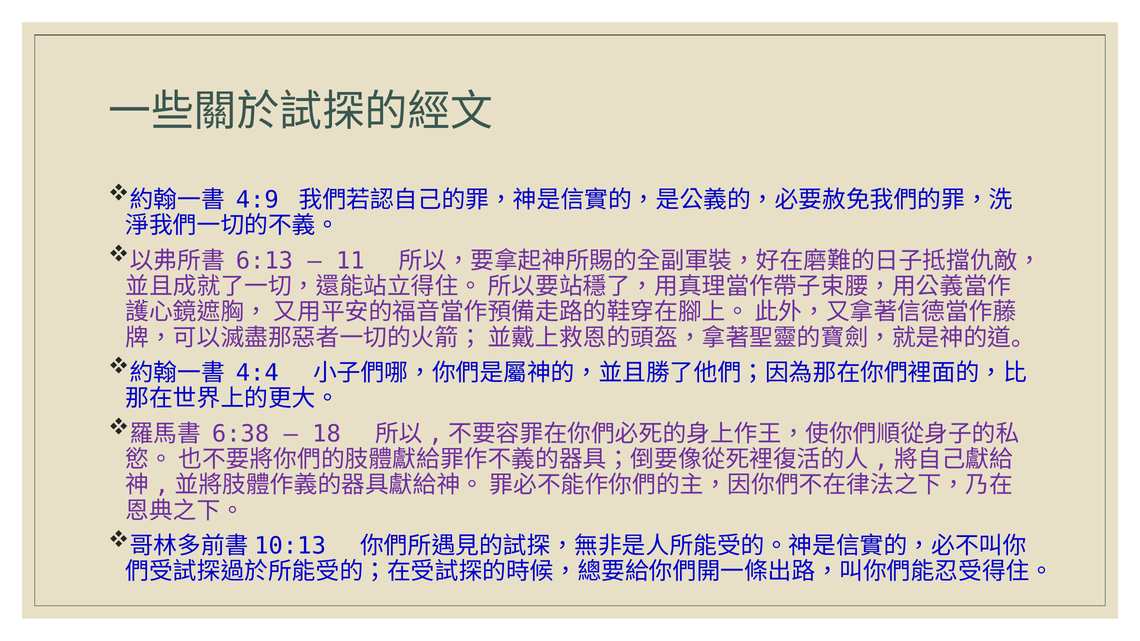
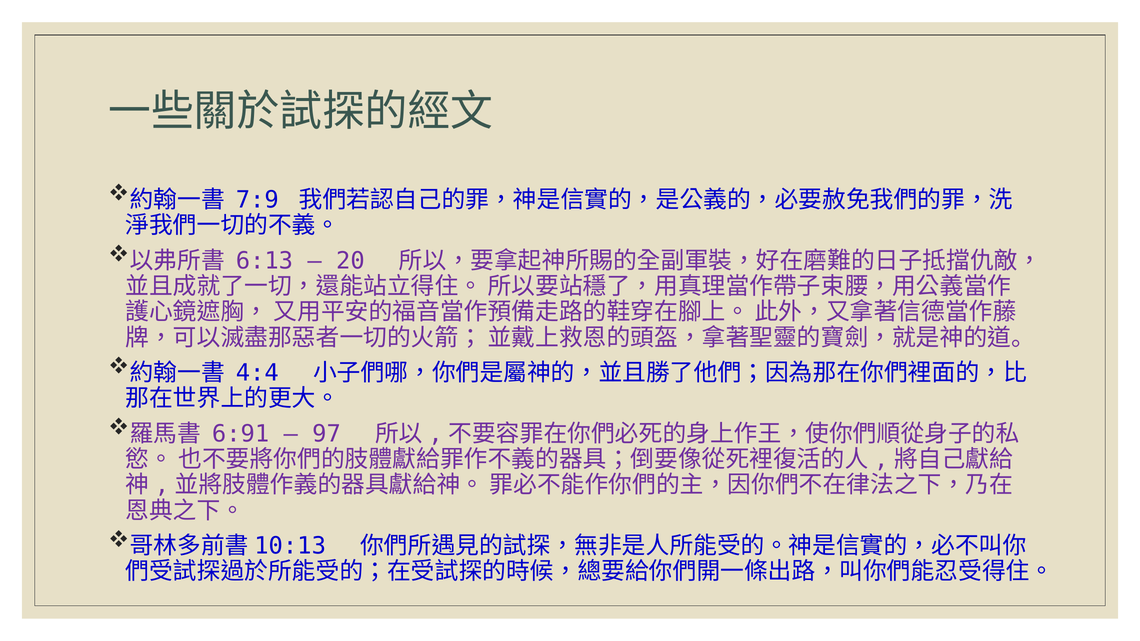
4:9: 4:9 -> 7:9 (257, 200)
11: 11 -> 20 (350, 261)
6:38: 6:38 -> 6:91 (241, 434)
18: 18 -> 97 (327, 434)
